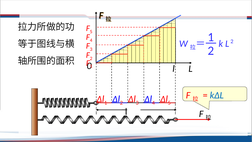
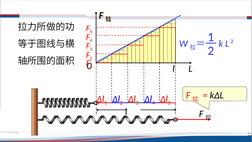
kΔL colour: blue -> black (217, 95)
